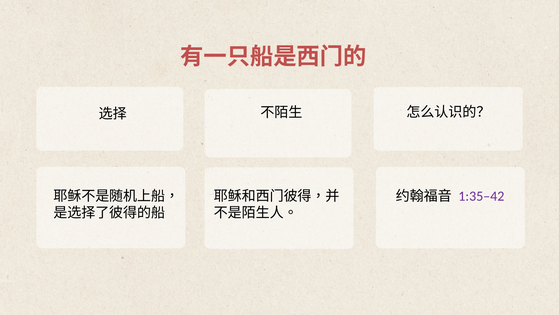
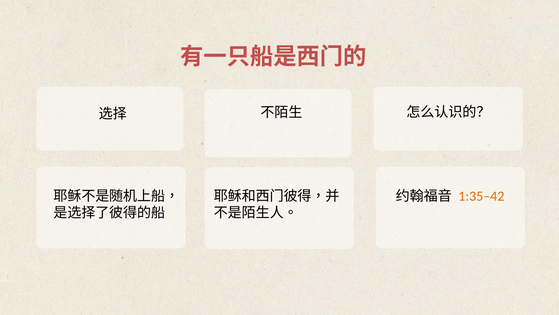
1:35–42 colour: purple -> orange (481, 196)
